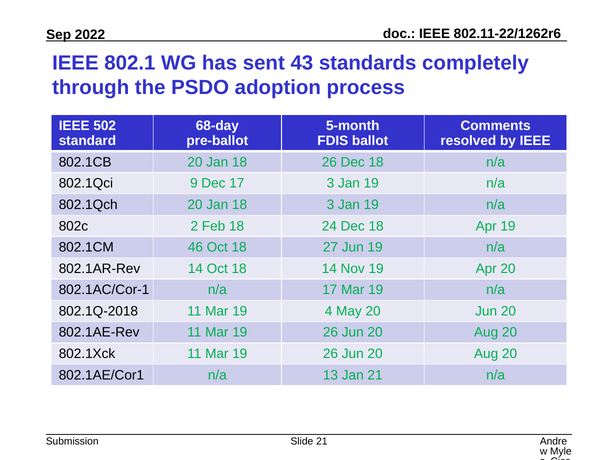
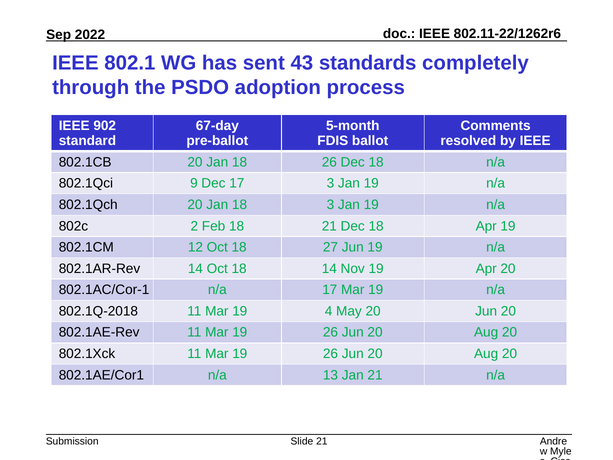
502: 502 -> 902 (105, 126)
68-day: 68-day -> 67-day (217, 126)
18 24: 24 -> 21 (329, 226)
46: 46 -> 12 (195, 247)
